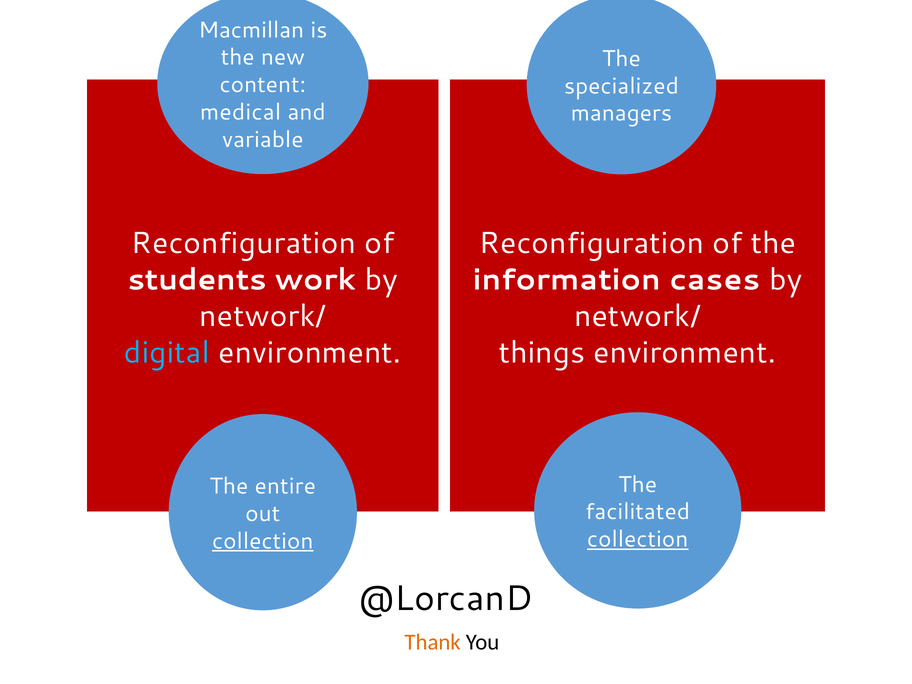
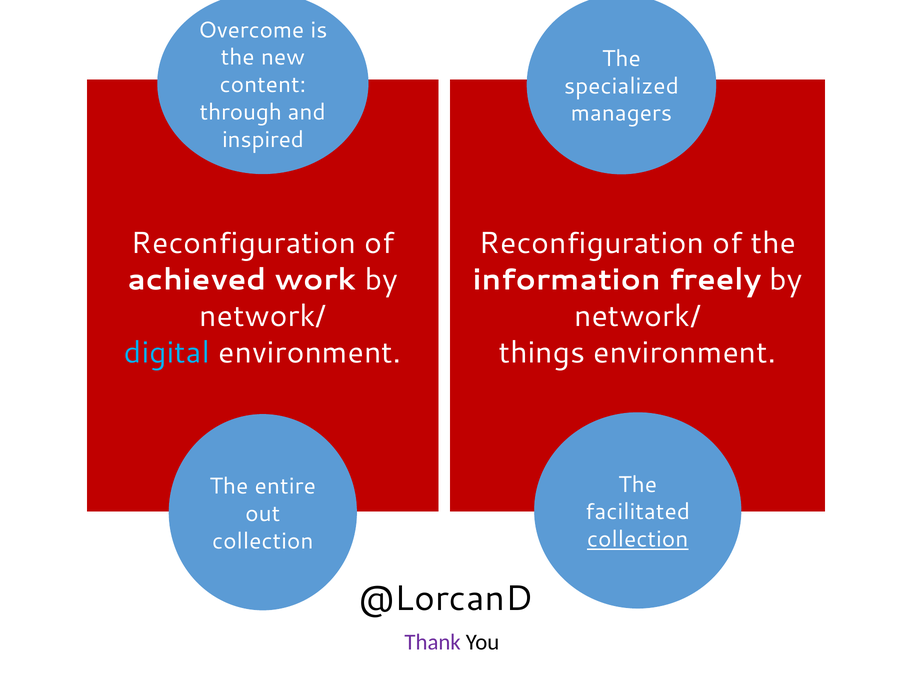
Macmillan: Macmillan -> Overcome (251, 30)
medical: medical -> through (241, 112)
variable: variable -> inspired (263, 140)
students: students -> achieved (197, 280)
cases: cases -> freely (715, 280)
collection underline: present -> none (263, 541)
Thank colour: orange -> purple (433, 642)
